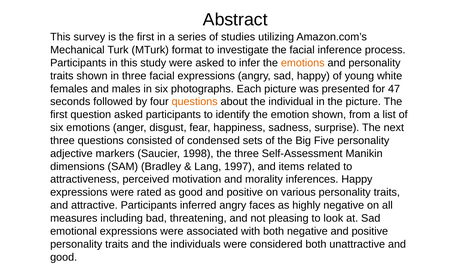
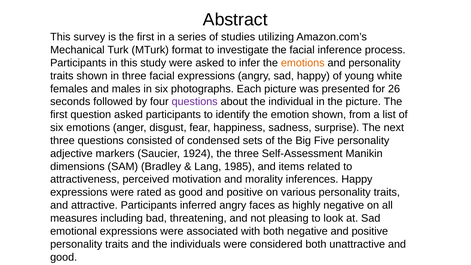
47: 47 -> 26 (394, 89)
questions colour: orange -> purple (195, 102)
1998: 1998 -> 1924 (198, 153)
1997: 1997 -> 1985 (239, 166)
